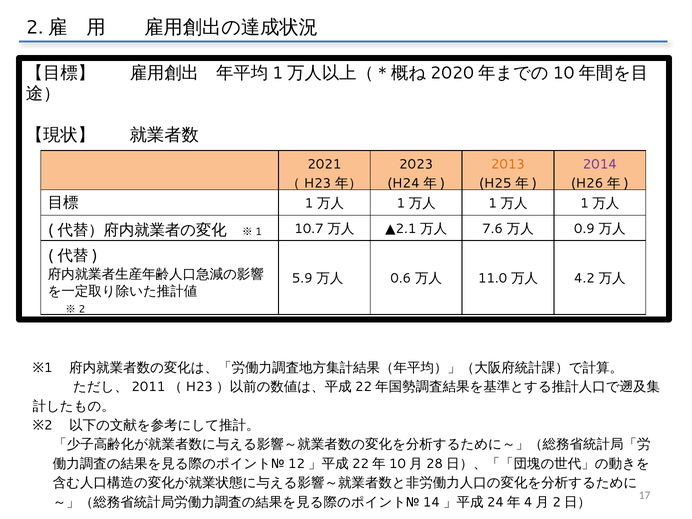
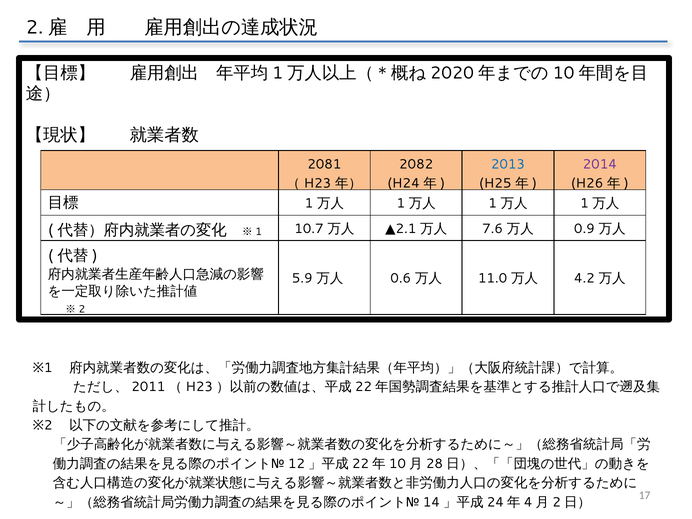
2021: 2021 -> 2081 (324, 164)
2023: 2023 -> 2082 (416, 164)
2013 colour: orange -> blue (508, 164)
